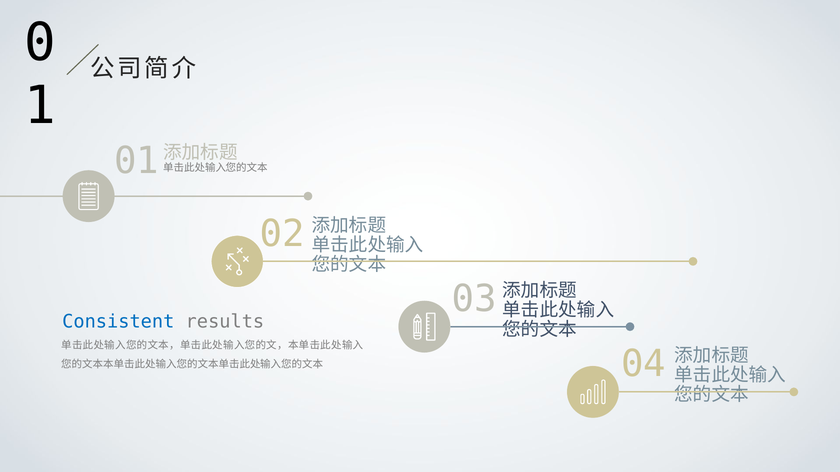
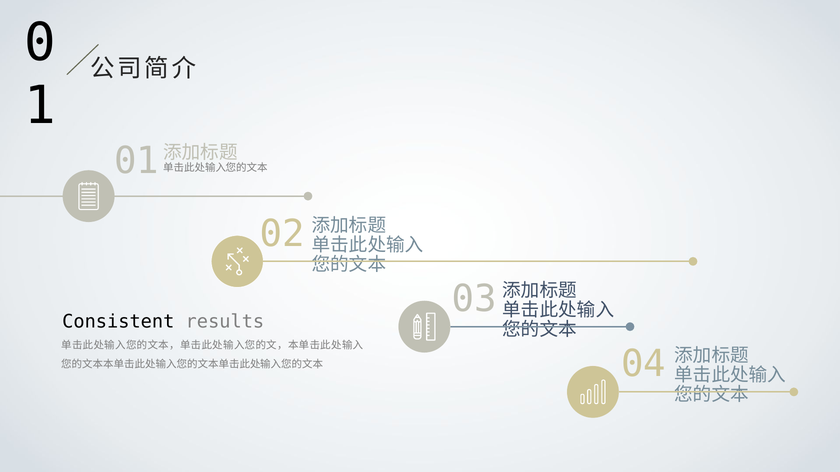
Consistent colour: blue -> black (118, 322)
